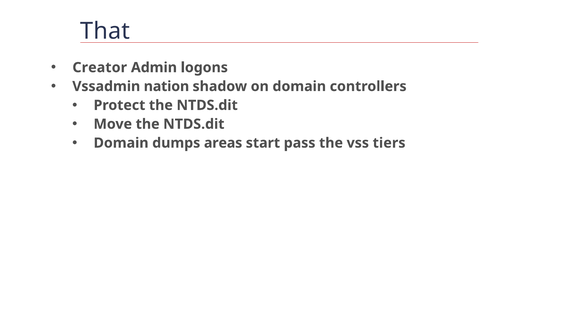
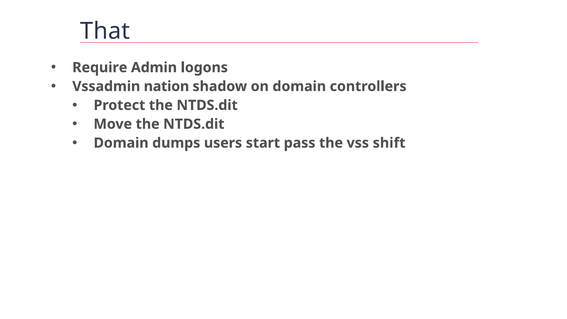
Creator: Creator -> Require (100, 68)
areas: areas -> users (223, 143)
tiers: tiers -> shift (389, 143)
